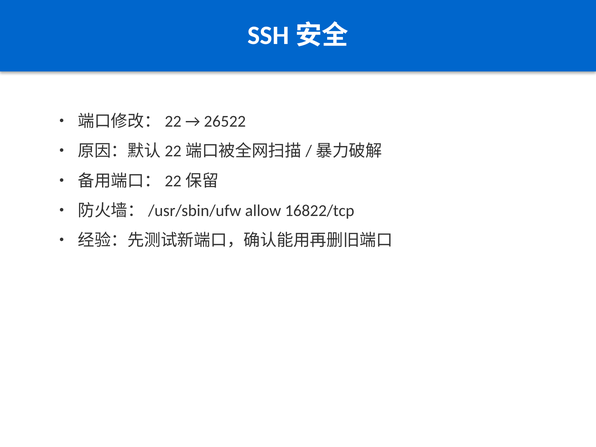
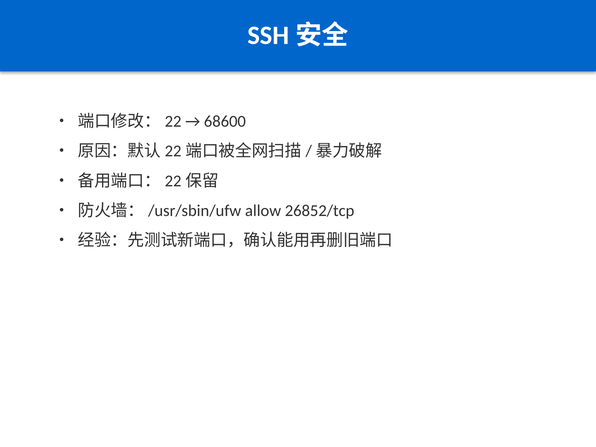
26522: 26522 -> 68600 (225, 121)
16822/tcp: 16822/tcp -> 26852/tcp (320, 211)
